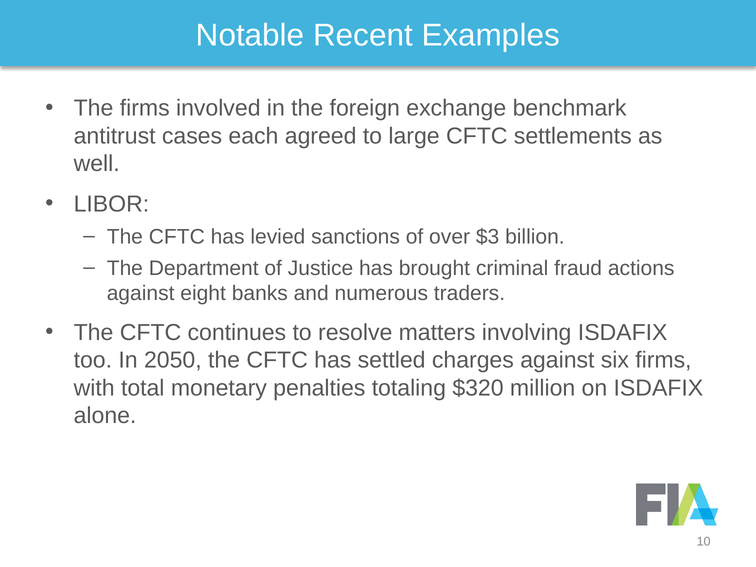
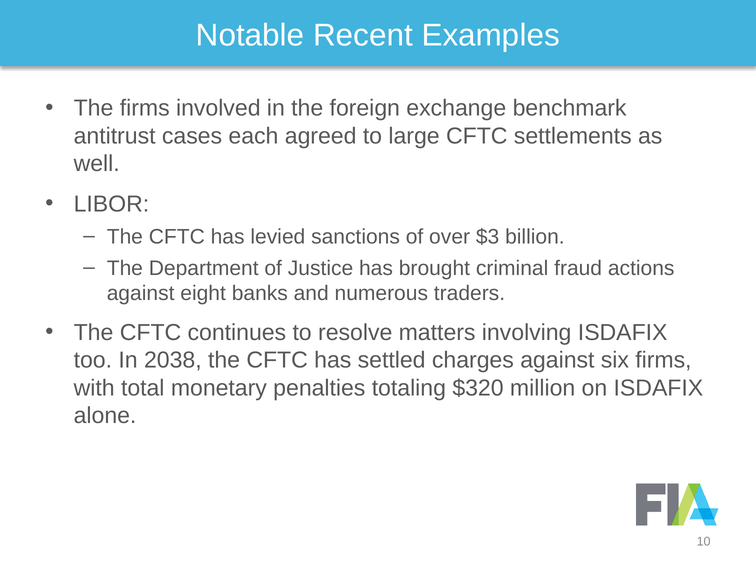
2050: 2050 -> 2038 (173, 360)
